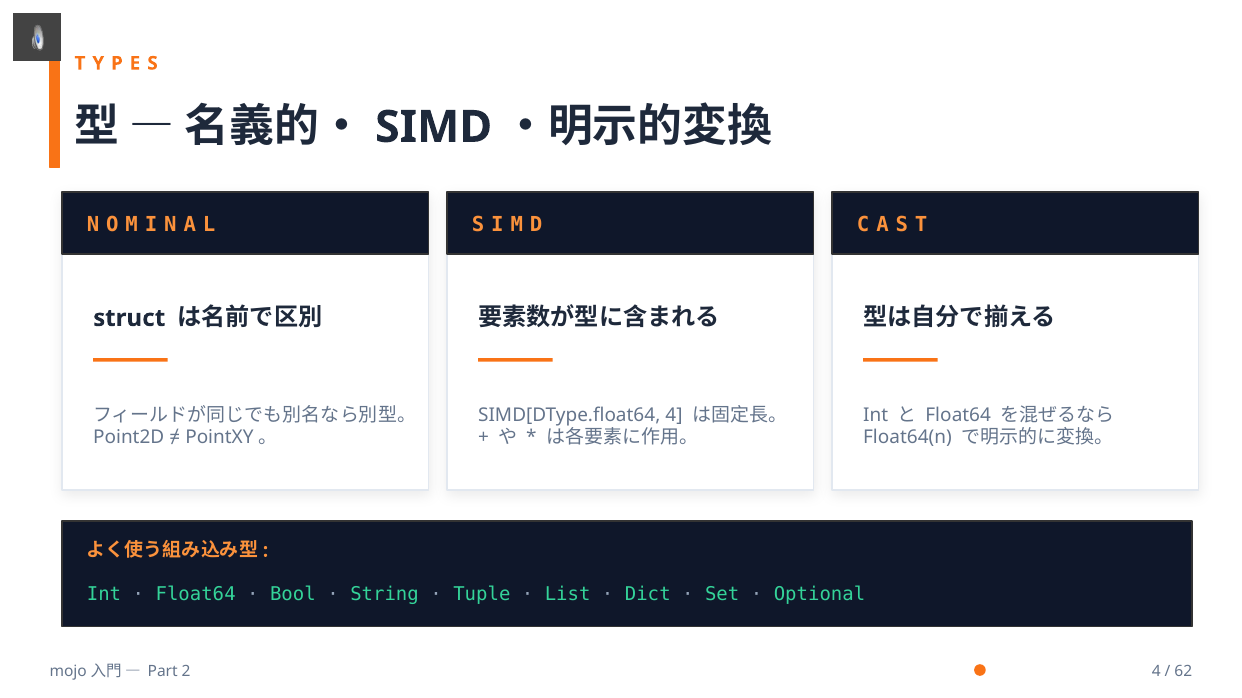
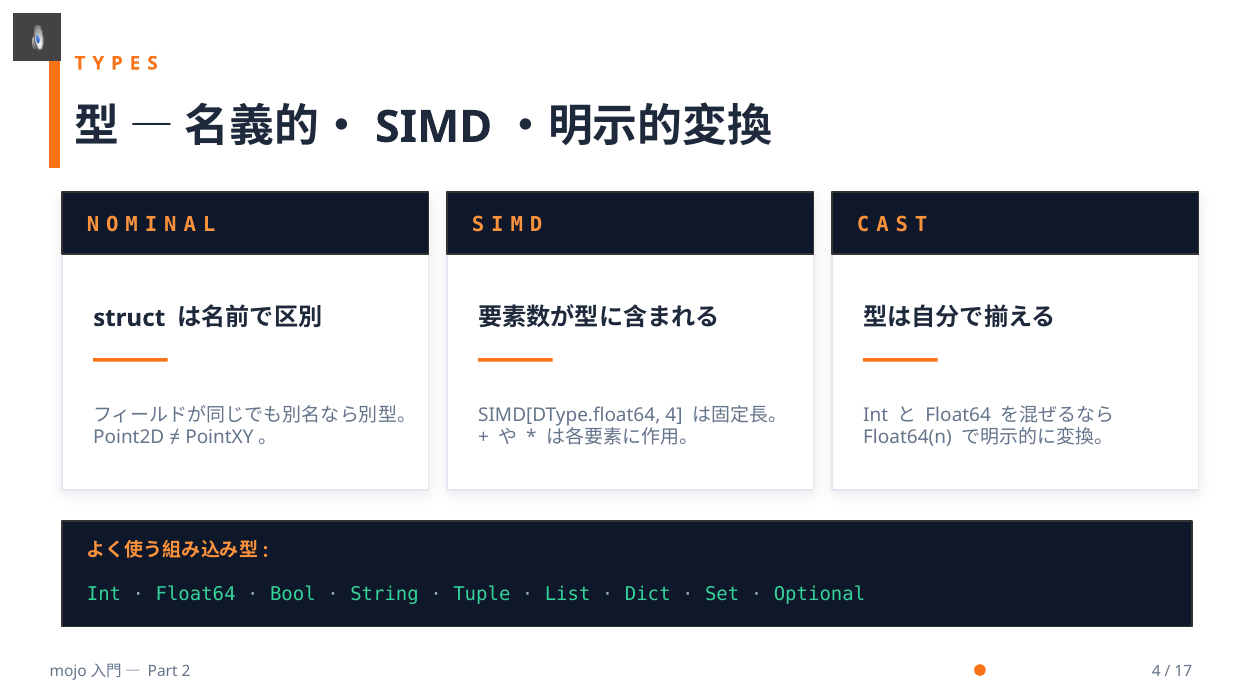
62: 62 -> 17 (1183, 672)
